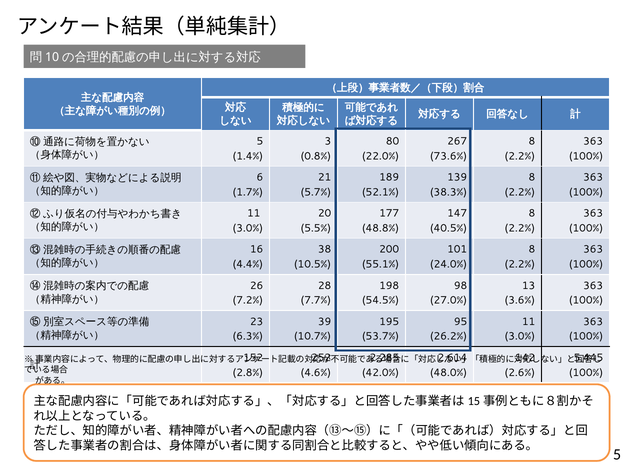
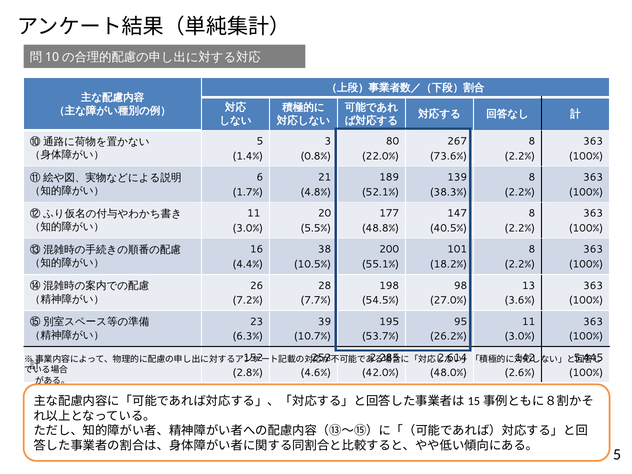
5.7%: 5.7% -> 4.8% (316, 192)
24.0%: 24.0% -> 18.2% (449, 264)
